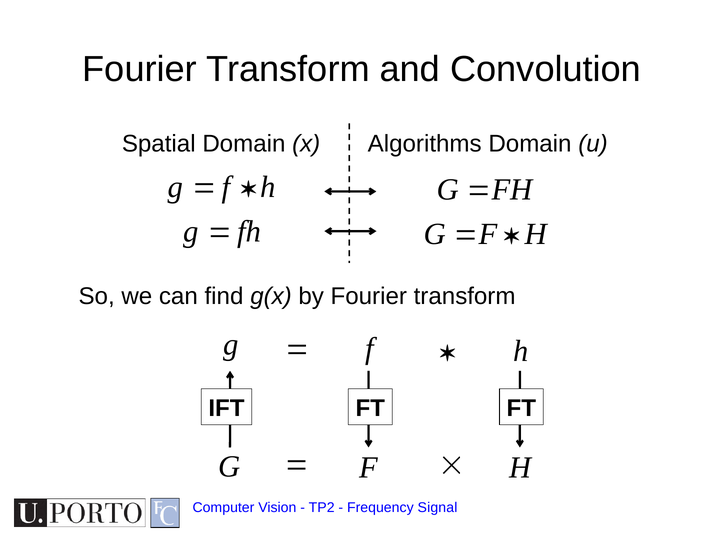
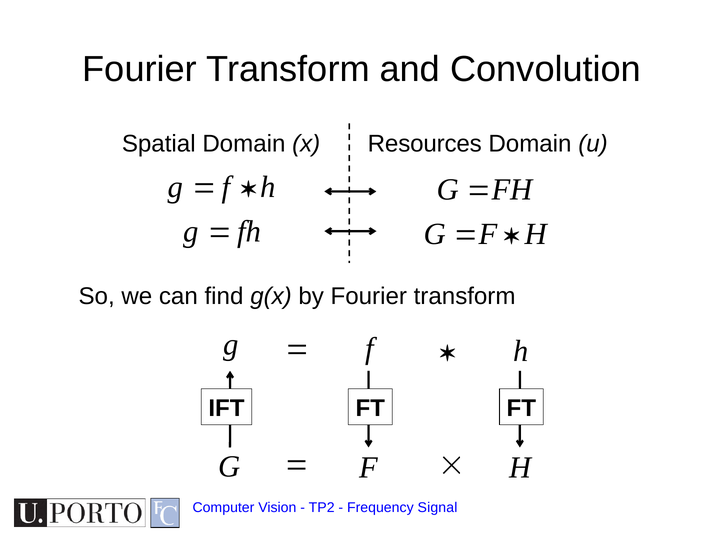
Algorithms: Algorithms -> Resources (425, 144)
